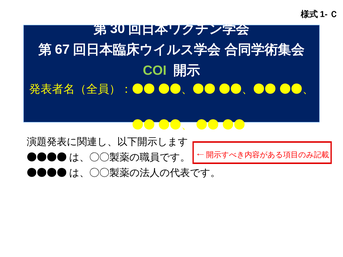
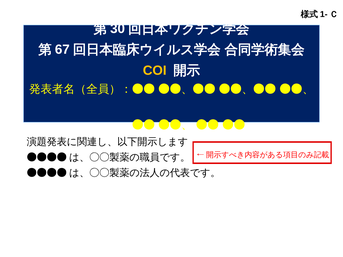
COI colour: light green -> yellow (155, 70)
